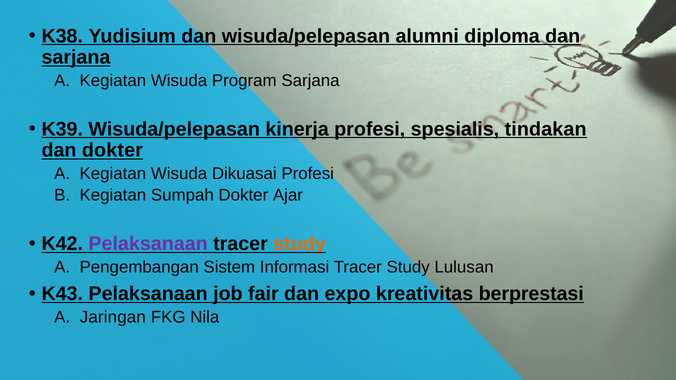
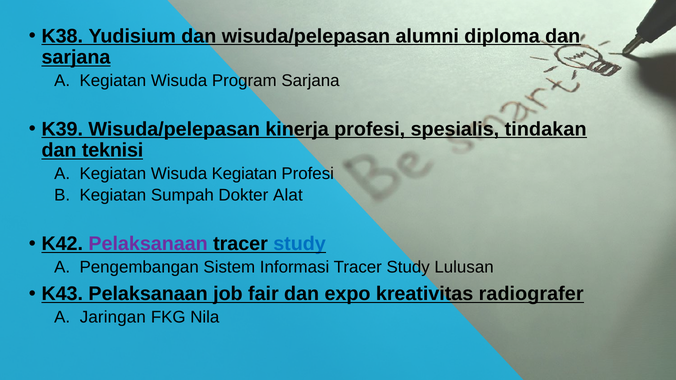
dan dokter: dokter -> teknisi (113, 150)
Wisuda Dikuasai: Dikuasai -> Kegiatan (244, 174)
Ajar: Ajar -> Alat (288, 195)
study colour: orange -> blue (300, 244)
berprestasi: berprestasi -> radiografer (531, 294)
